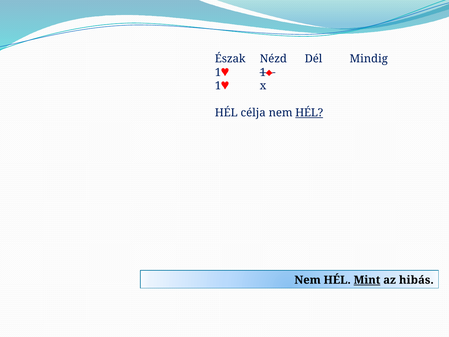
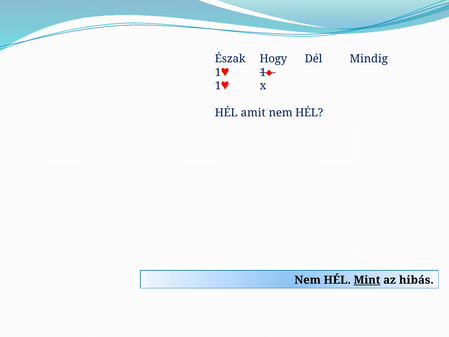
Nézd: Nézd -> Hogy (273, 59)
célja: célja -> amit (253, 113)
HÉL underline: present -> none (309, 113)
